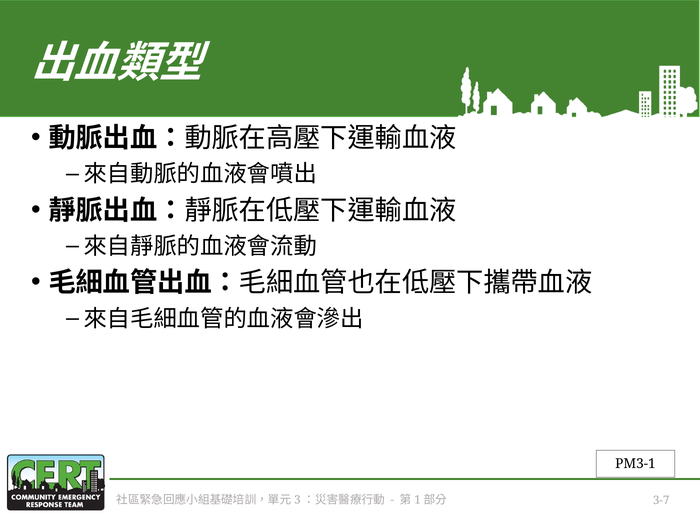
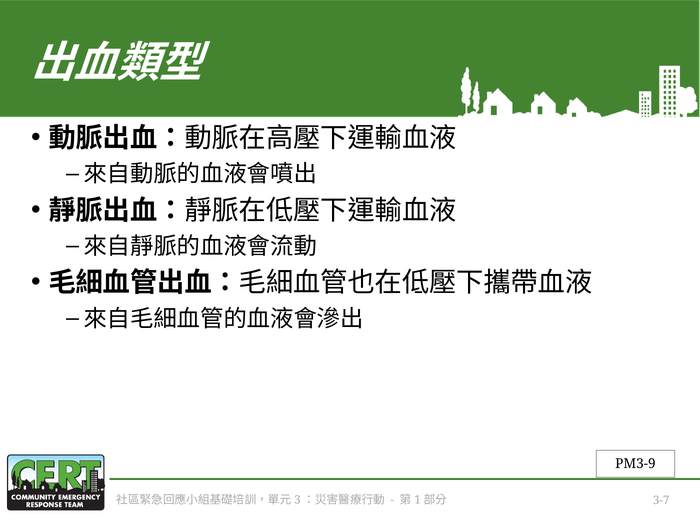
PM3-1: PM3-1 -> PM3-9 (635, 464)
